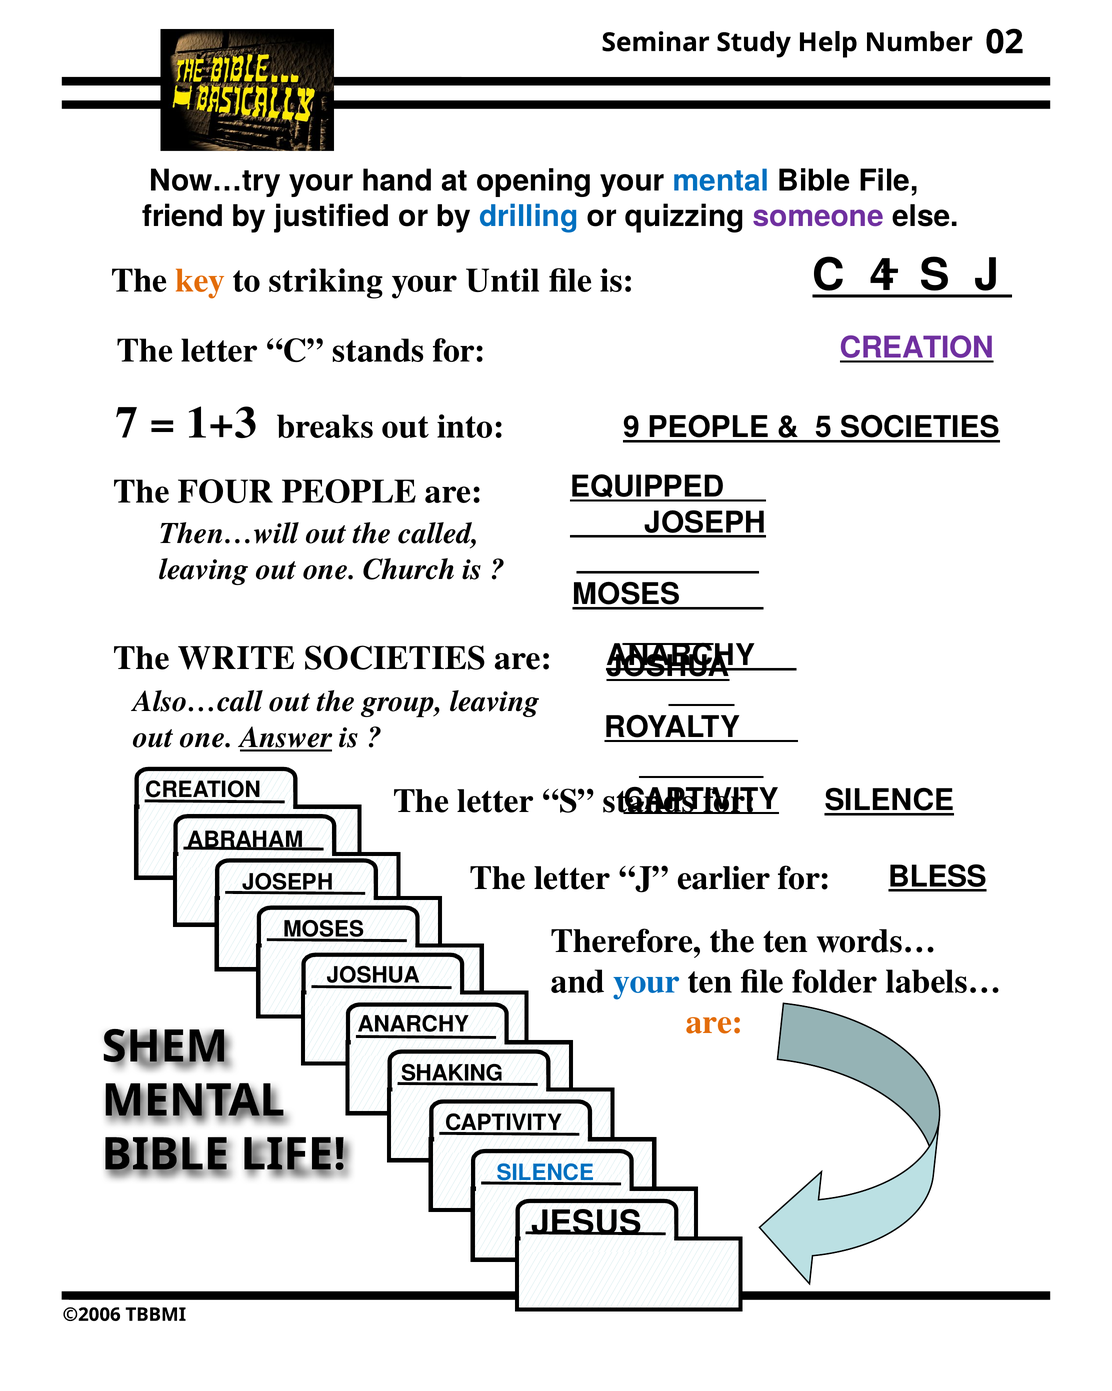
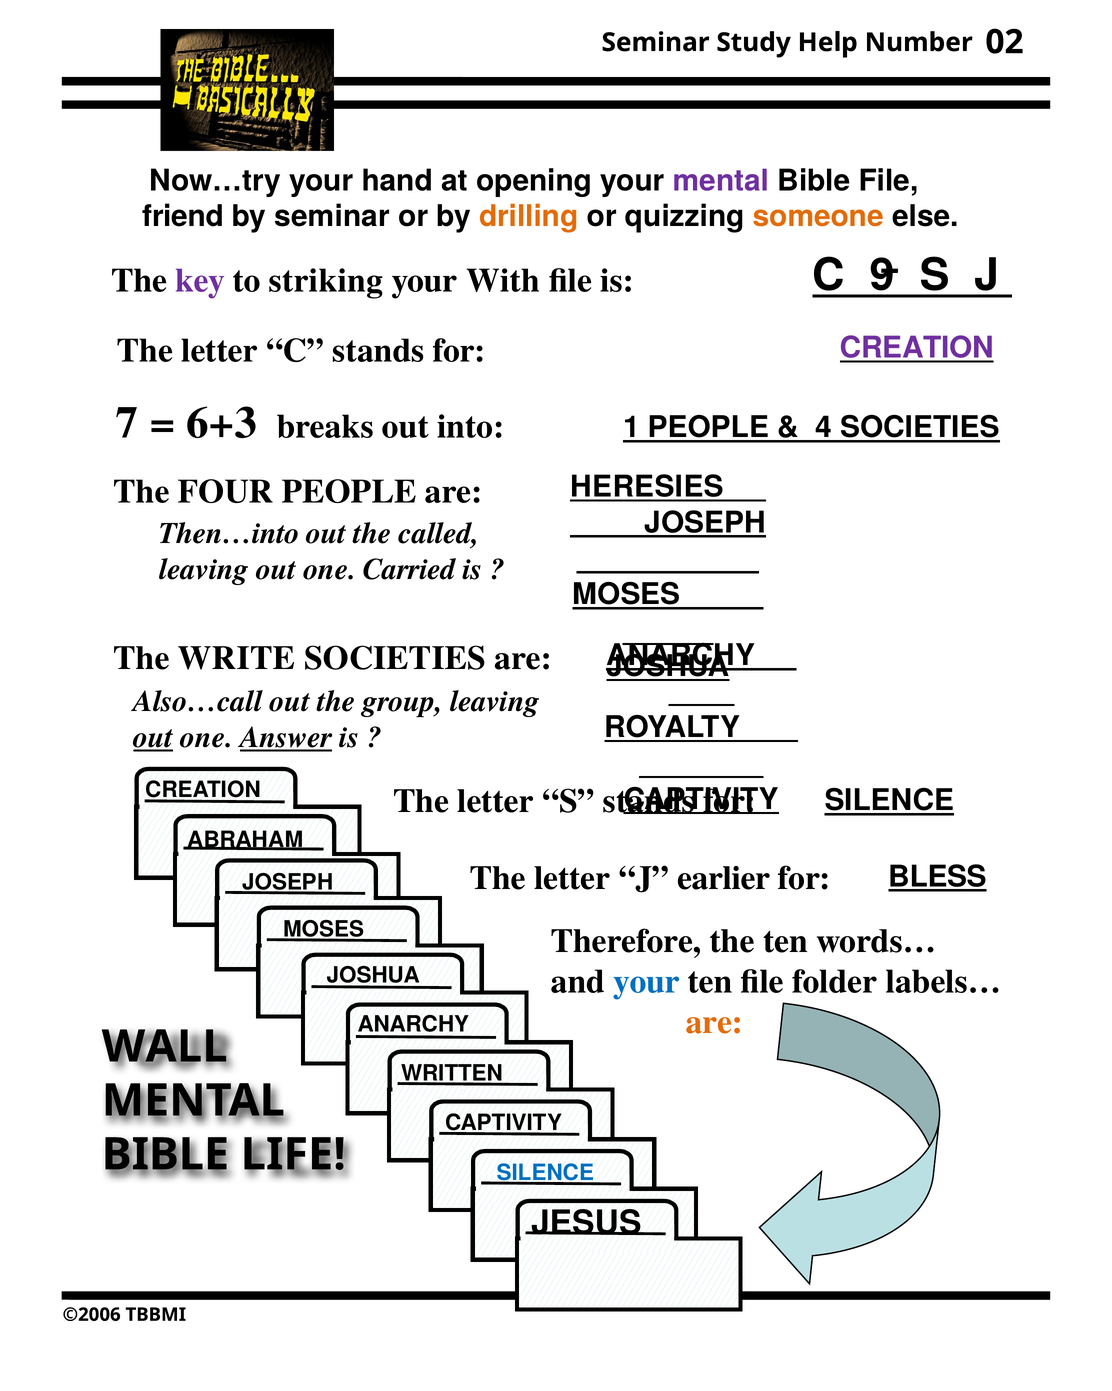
mental colour: blue -> purple (721, 181)
by justified: justified -> seminar (332, 217)
drilling colour: blue -> orange (529, 217)
someone colour: purple -> orange (818, 217)
4: 4 -> 9 (882, 276)
key colour: orange -> purple (200, 281)
Until: Until -> With (503, 281)
1+3: 1+3 -> 6+3 (222, 423)
9: 9 -> 1 (631, 428)
5: 5 -> 4 (824, 428)
EQUIPPED: EQUIPPED -> HERESIES (647, 487)
Then…will: Then…will -> Then…into (229, 533)
Church: Church -> Carried (409, 569)
out underline: none -> present (153, 737)
SHEM: SHEM -> WALL (165, 1047)
SHAKING: SHAKING -> WRITTEN (452, 1073)
